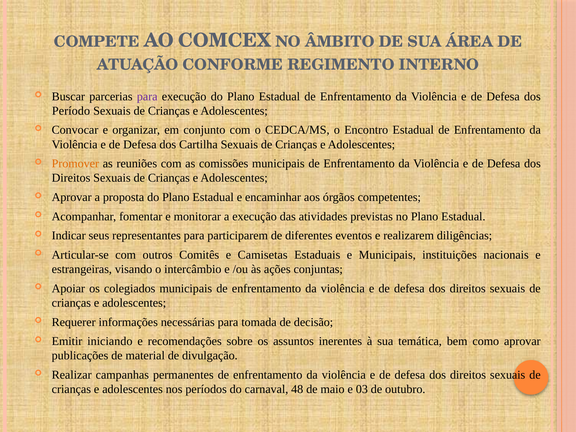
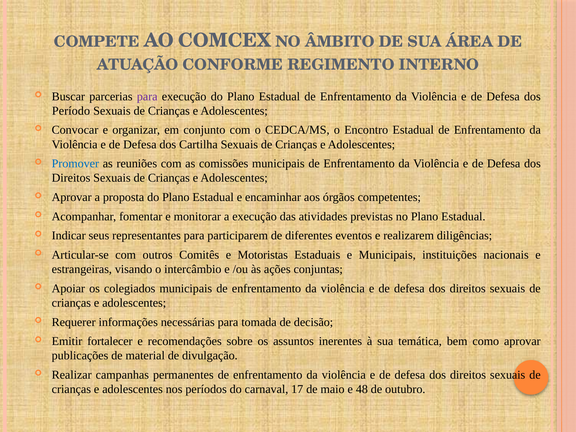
Promover colour: orange -> blue (75, 164)
Camisetas: Camisetas -> Motoristas (263, 255)
iniciando: iniciando -> fortalecer (110, 341)
48: 48 -> 17 (297, 389)
03: 03 -> 48 (362, 389)
